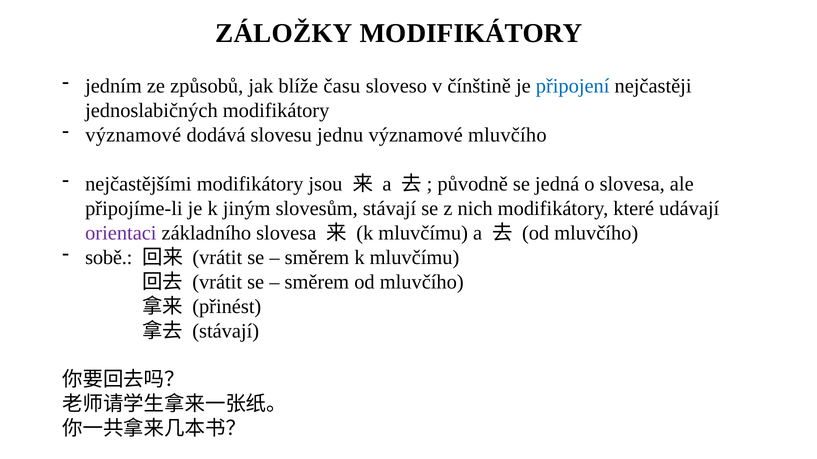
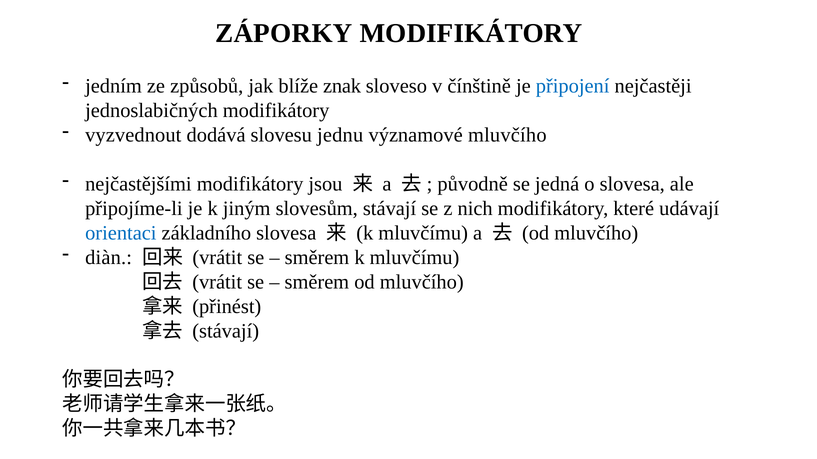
ZÁLOŽKY: ZÁLOŽKY -> ZÁPORKY (284, 33)
času: času -> znak (342, 86)
významové: významové -> vyzvednout (133, 135)
orientaci colour: purple -> blue (121, 233)
sobě: sobě -> diàn (109, 258)
